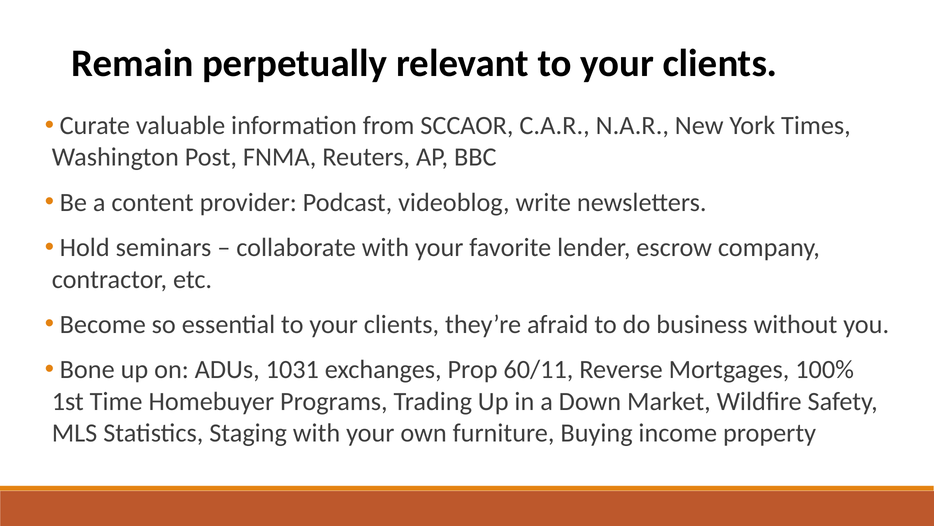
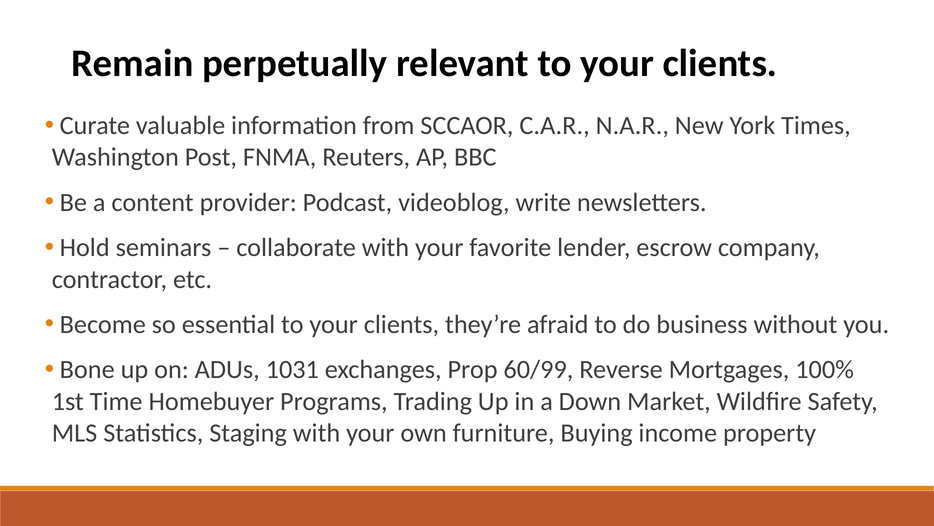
60/11: 60/11 -> 60/99 (538, 369)
